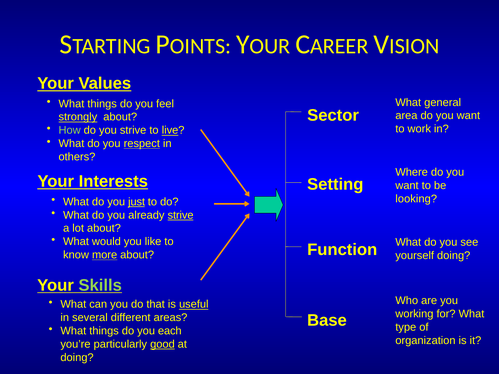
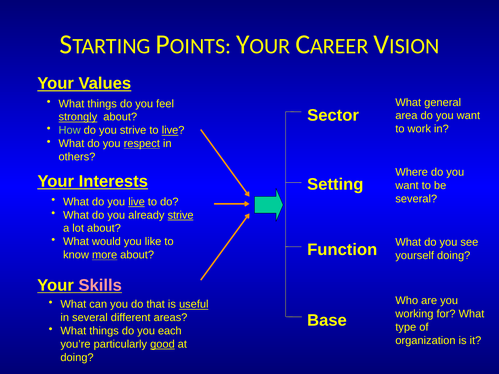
looking: looking -> several (416, 199)
you just: just -> live (137, 202)
Skills colour: light green -> pink (100, 286)
